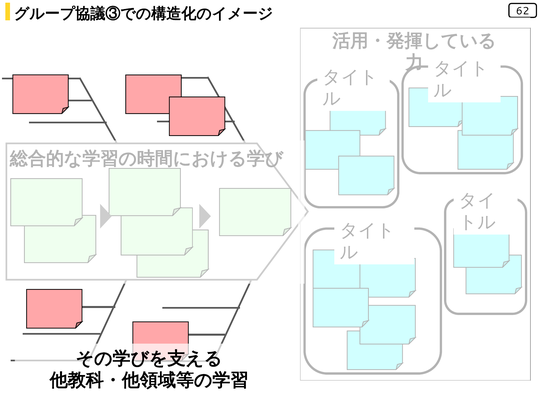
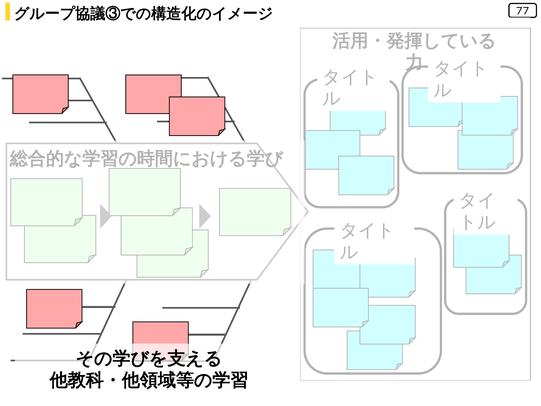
62: 62 -> 77 (523, 11)
